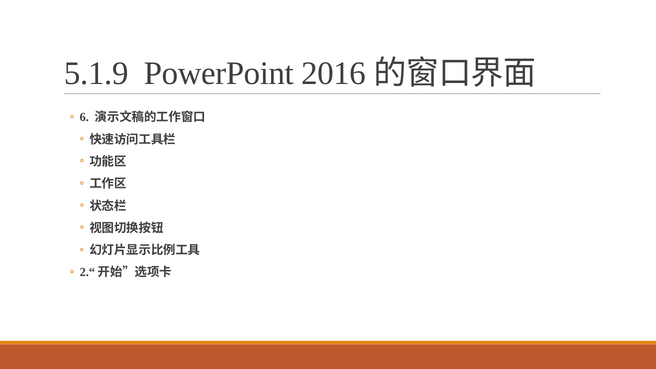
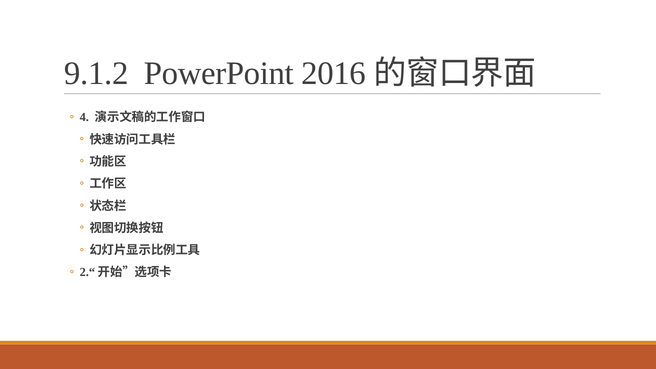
5.1.9: 5.1.9 -> 9.1.2 (96, 73)
6: 6 -> 4 (84, 117)
